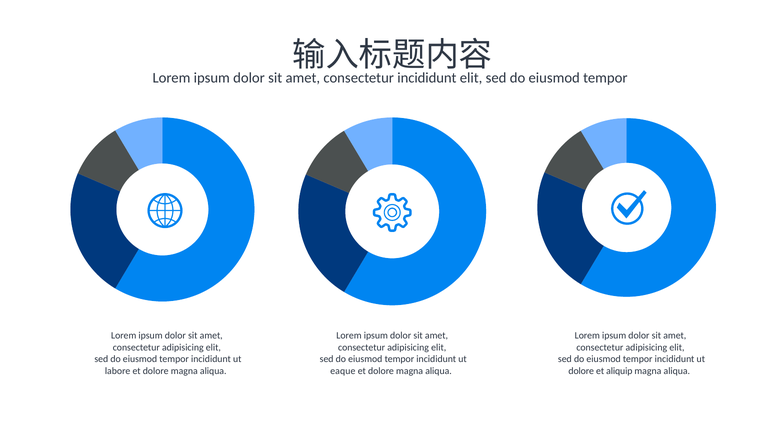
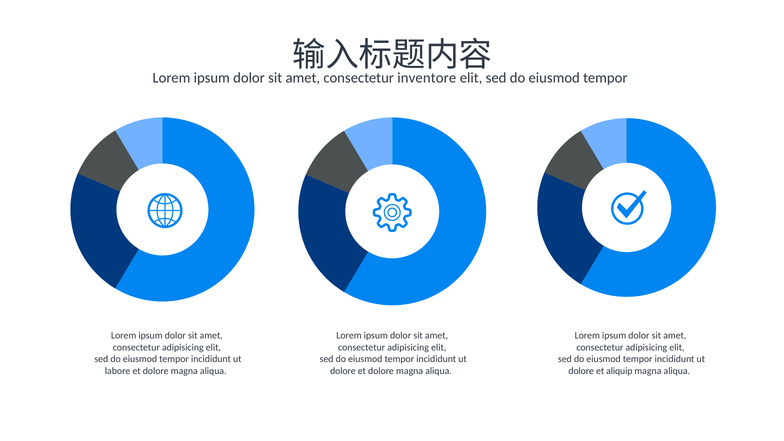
consectetur incididunt: incididunt -> inventore (427, 78)
eaque: eaque -> dolore (343, 371)
